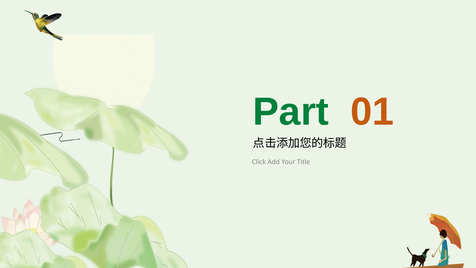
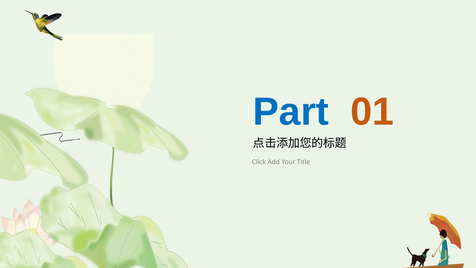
Part colour: green -> blue (291, 112)
